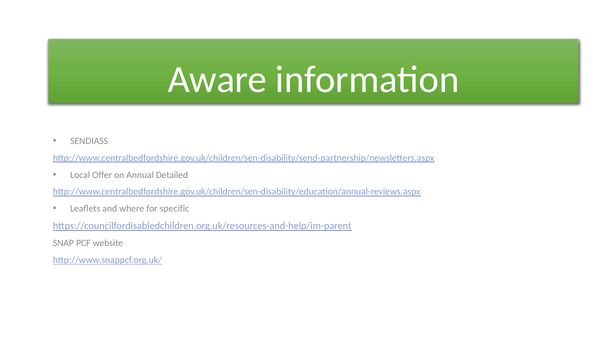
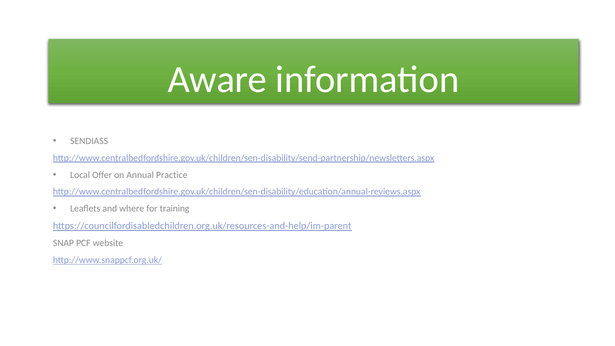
Detailed: Detailed -> Practice (172, 175)
specific: specific -> training (175, 209)
